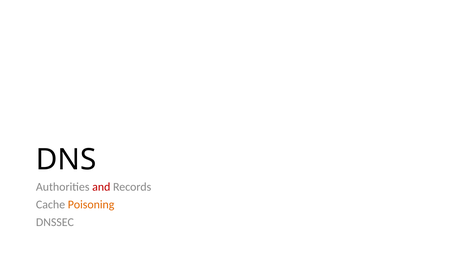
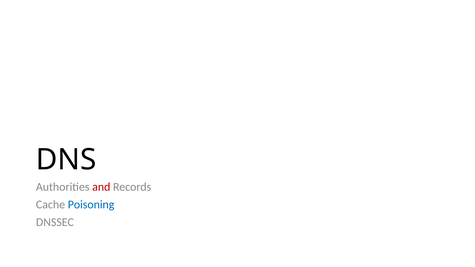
Poisoning colour: orange -> blue (91, 205)
